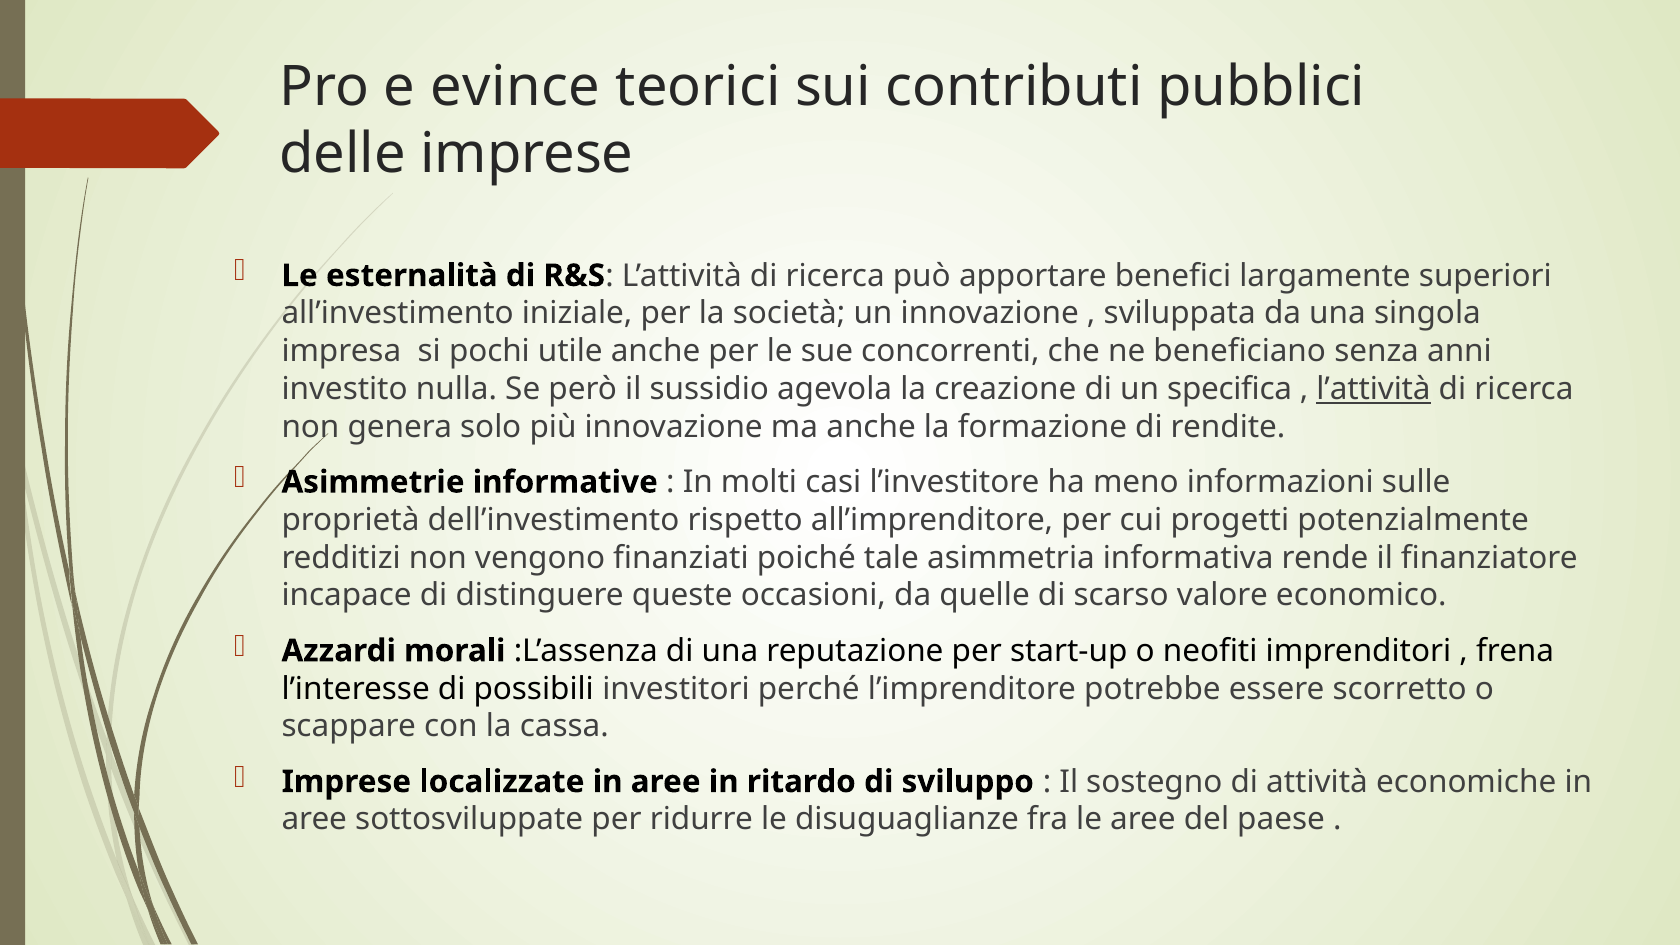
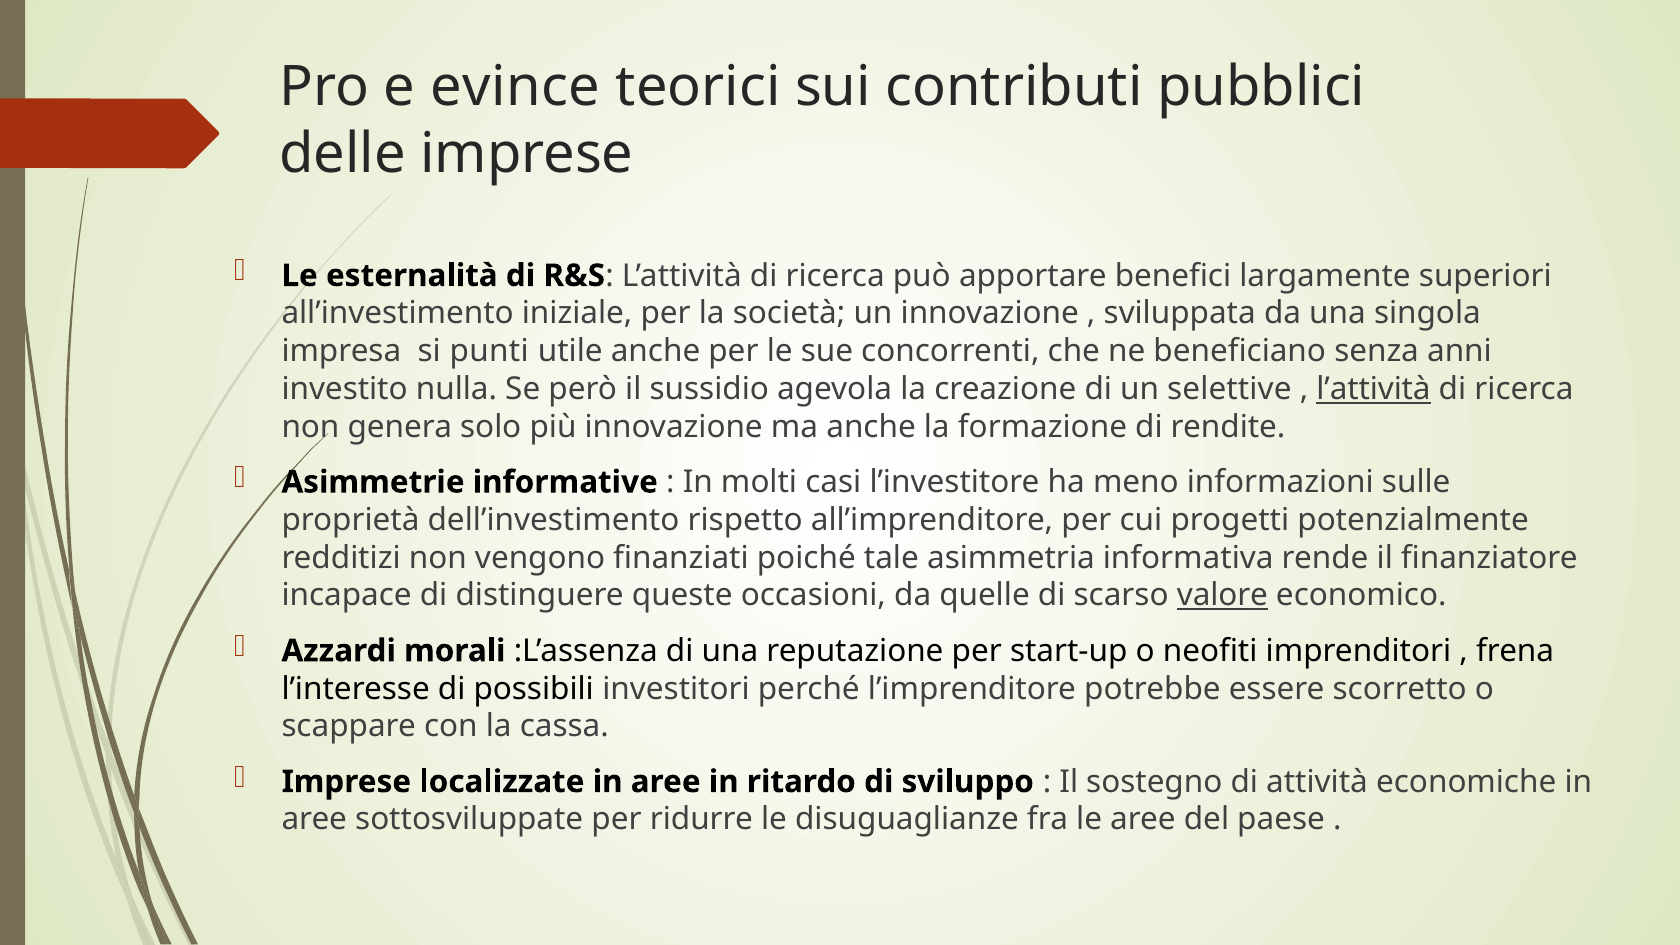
pochi: pochi -> punti (489, 351)
specifica: specifica -> selettive (1229, 389)
valore underline: none -> present (1222, 596)
